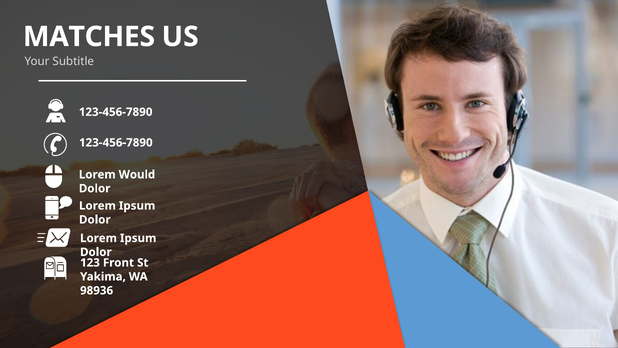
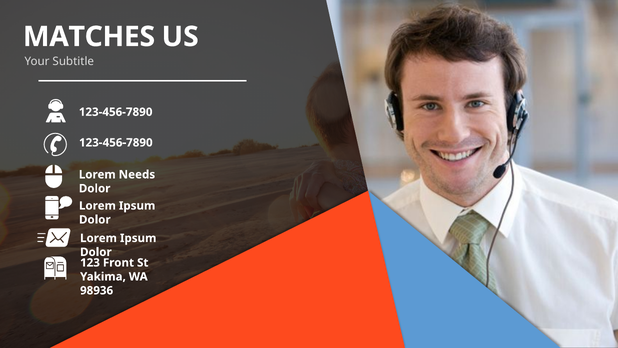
Would: Would -> Needs (137, 174)
